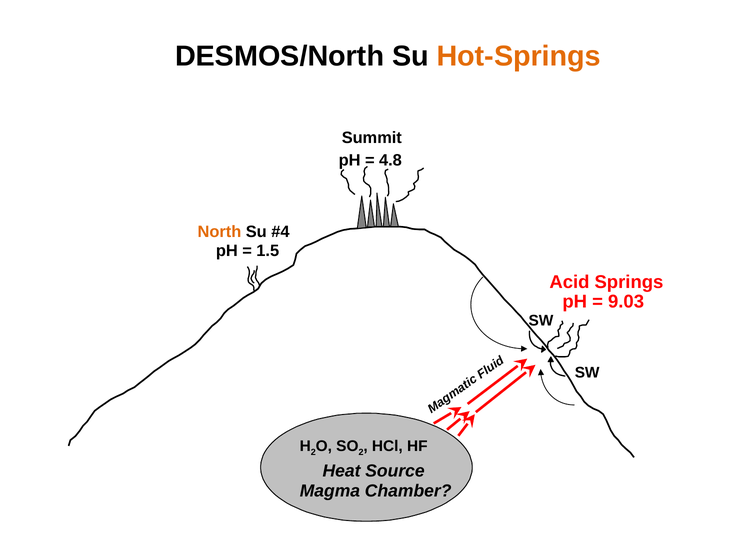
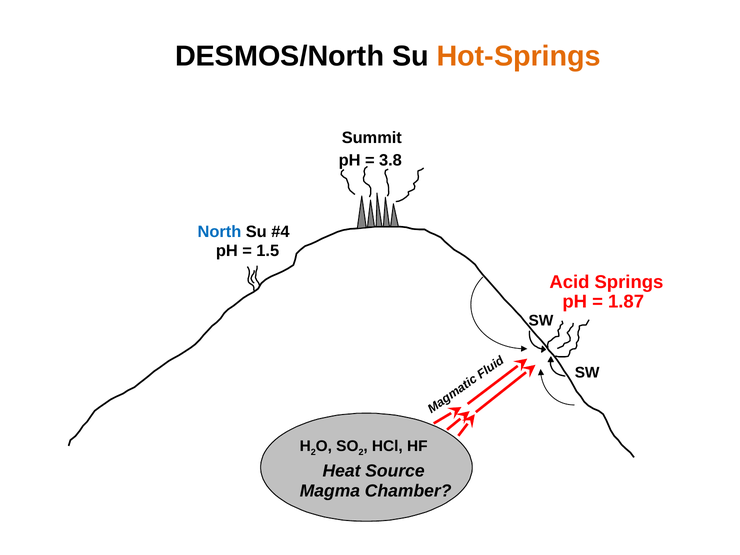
4.8: 4.8 -> 3.8 (390, 160)
North colour: orange -> blue (219, 232)
9.03: 9.03 -> 1.87 (626, 302)
